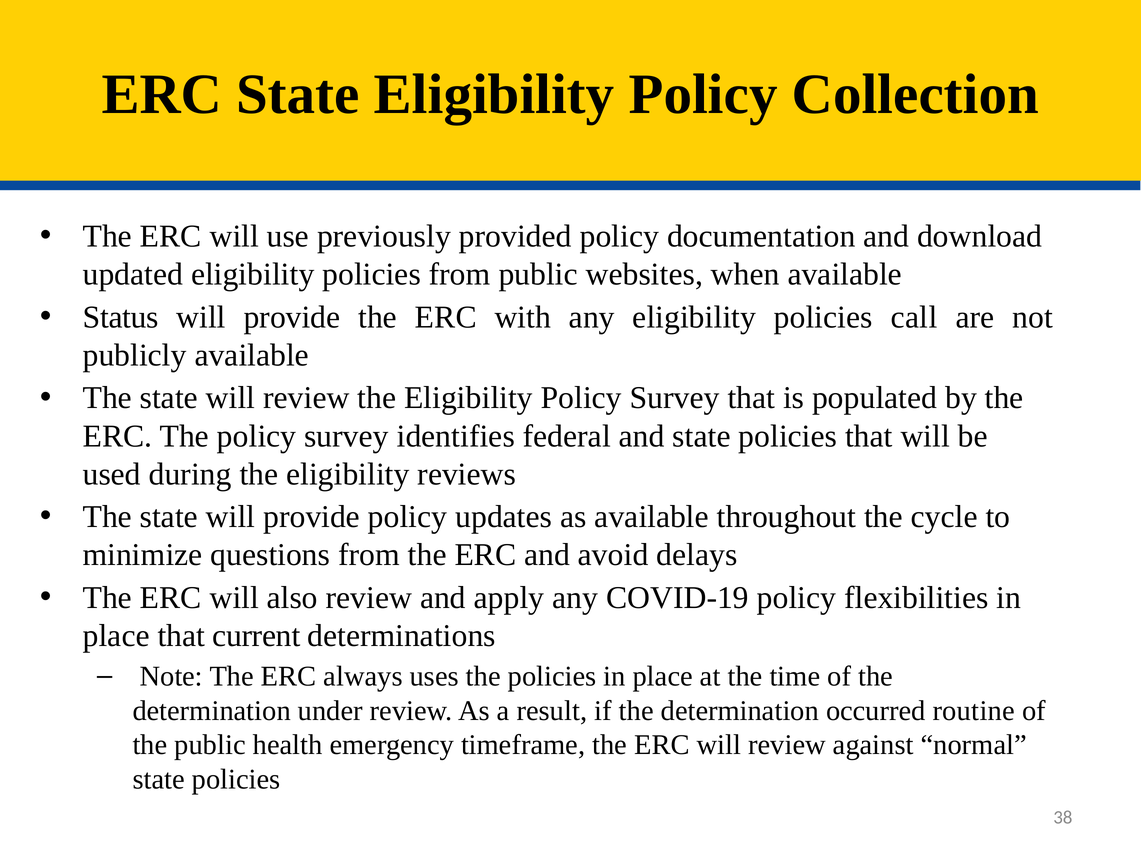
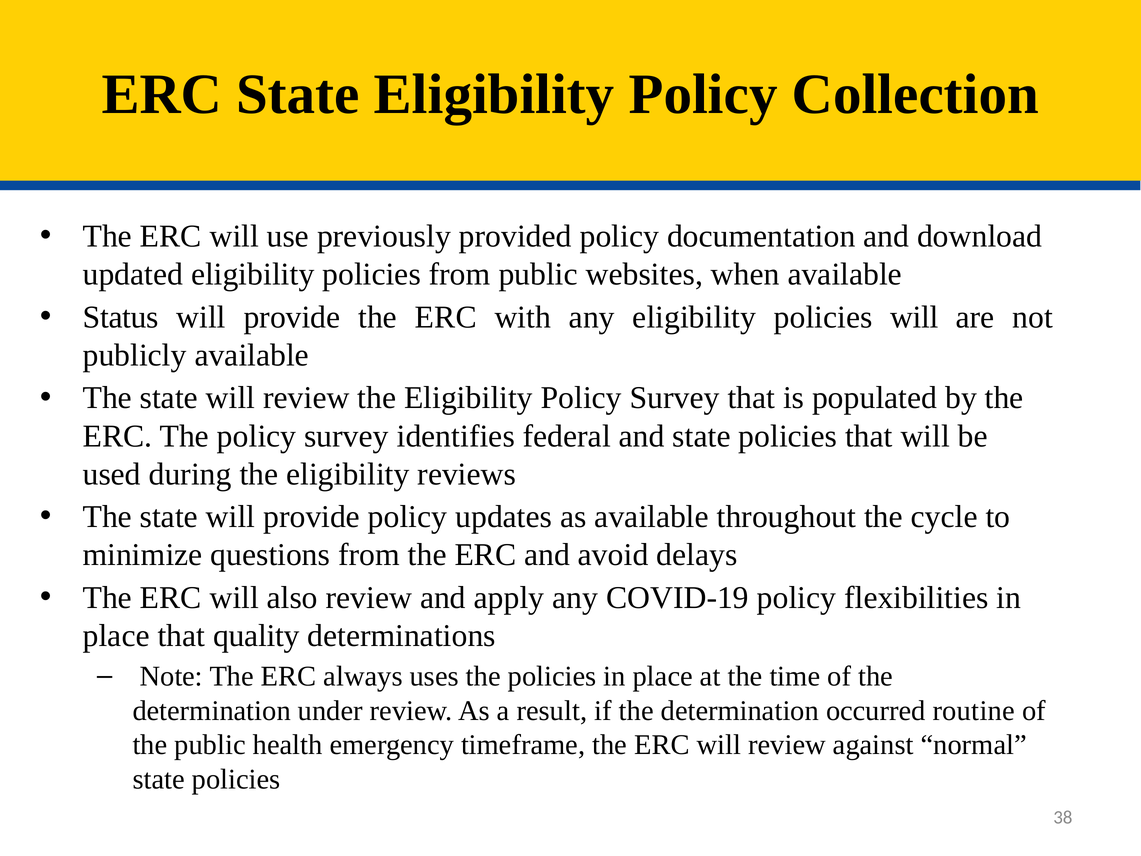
policies call: call -> will (914, 317)
current: current -> quality (256, 636)
